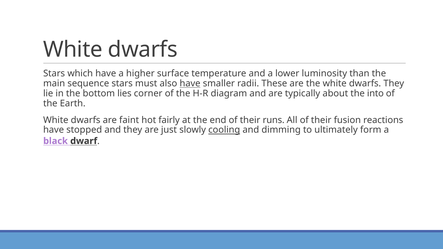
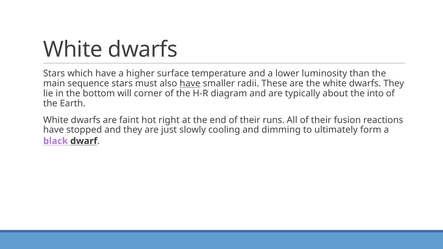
lies: lies -> will (124, 94)
fairly: fairly -> right (169, 120)
cooling underline: present -> none (224, 130)
